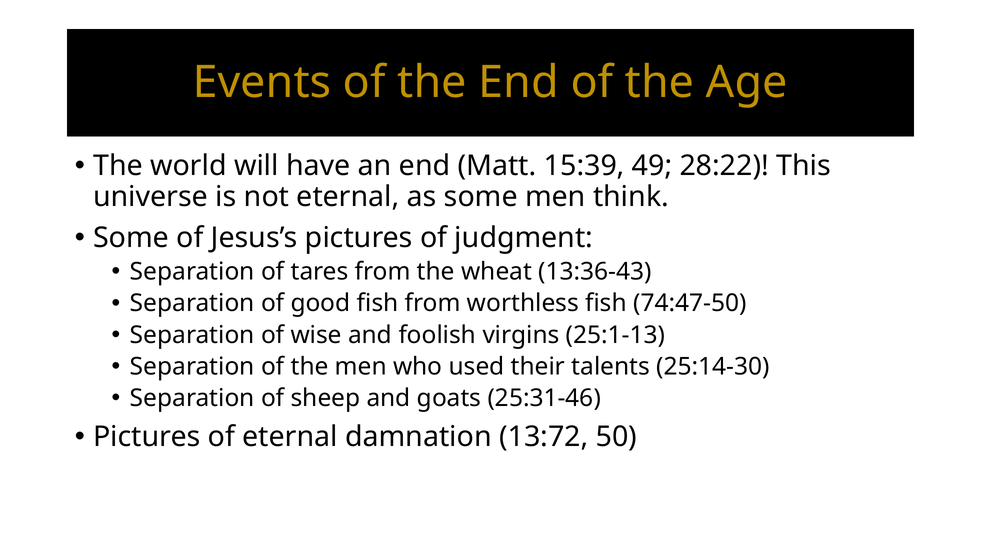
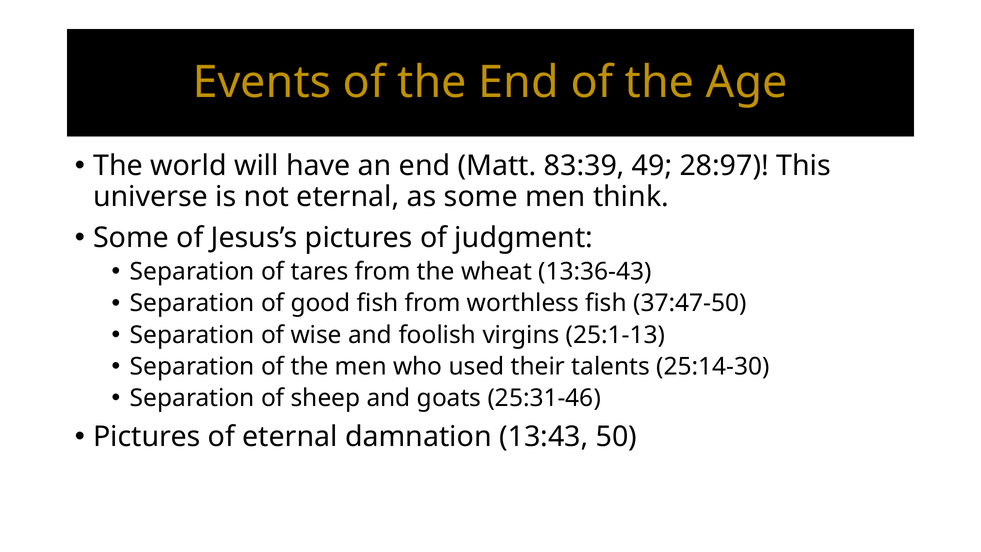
15:39: 15:39 -> 83:39 (584, 166)
28:22: 28:22 -> 28:97 (724, 166)
74:47-50: 74:47-50 -> 37:47-50 (690, 303)
13:72: 13:72 -> 13:43 (544, 437)
